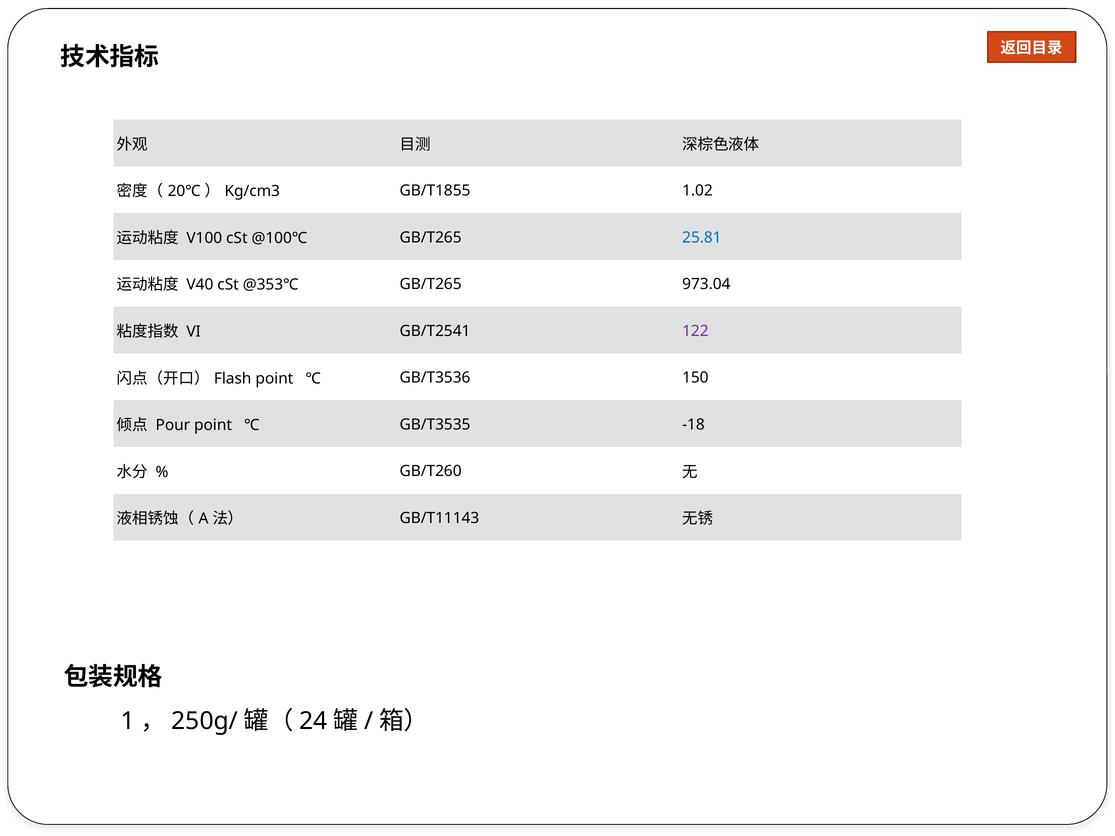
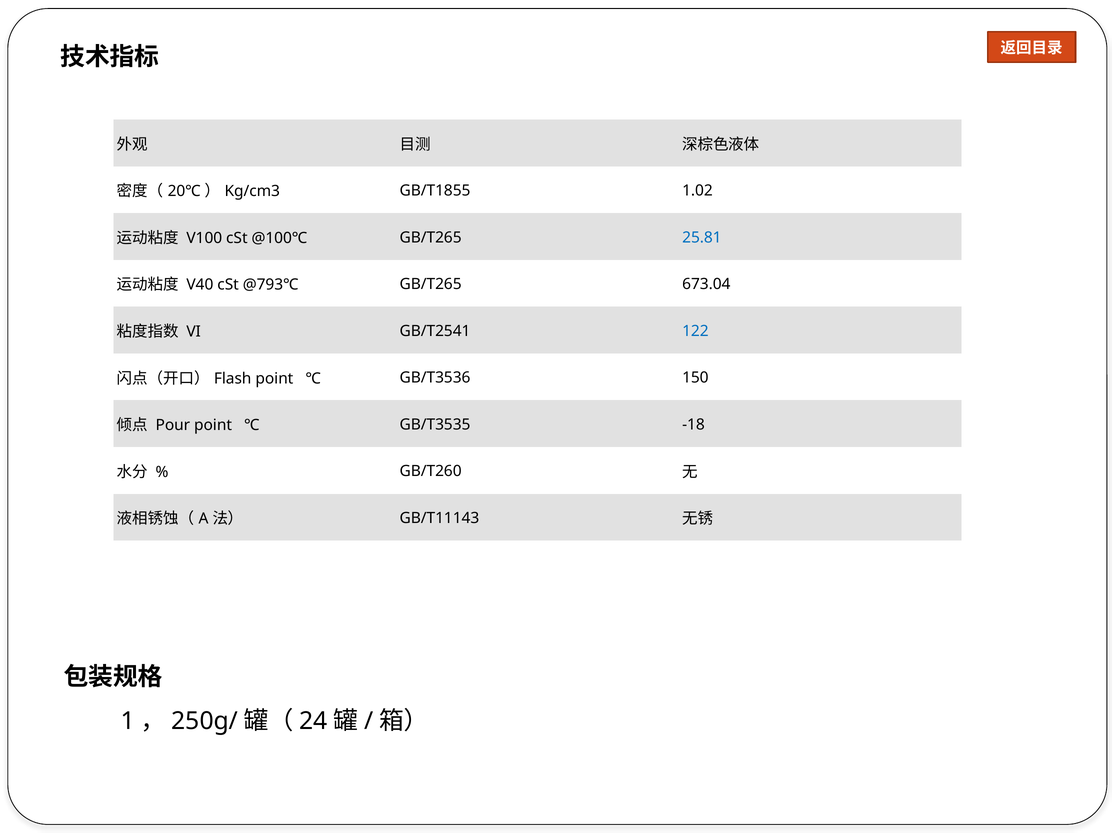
@353℃: @353℃ -> @793℃ (271, 285)
973.04: 973.04 -> 673.04 (706, 284)
122 colour: purple -> blue (695, 331)
